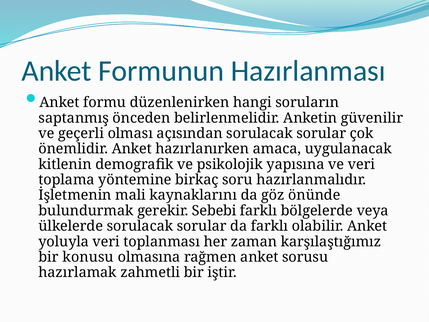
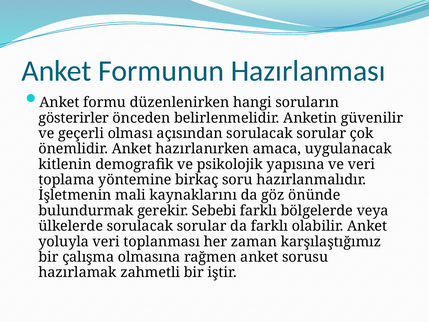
saptanmış: saptanmış -> gösterirler (74, 118)
konusu: konusu -> çalışma (88, 257)
